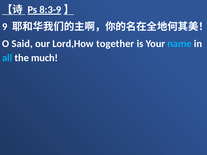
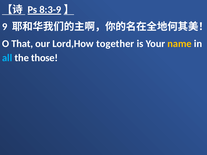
Said: Said -> That (22, 44)
name colour: light blue -> yellow (180, 44)
much: much -> those (45, 58)
